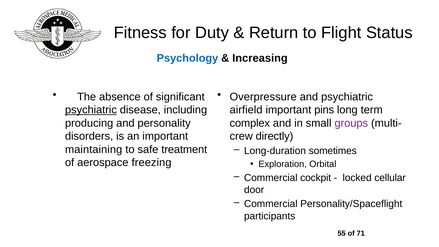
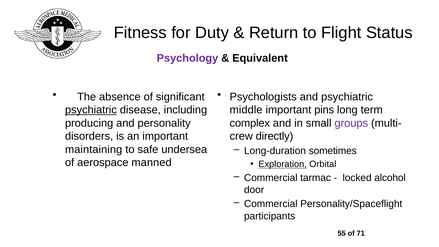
Psychology colour: blue -> purple (187, 58)
Increasing: Increasing -> Equivalent (260, 58)
Overpressure: Overpressure -> Psychologists (263, 97)
airfield: airfield -> middle (246, 110)
treatment: treatment -> undersea (184, 149)
freezing: freezing -> manned (152, 163)
Exploration underline: none -> present (283, 164)
cockpit: cockpit -> tarmac (316, 178)
cellular: cellular -> alcohol (390, 178)
